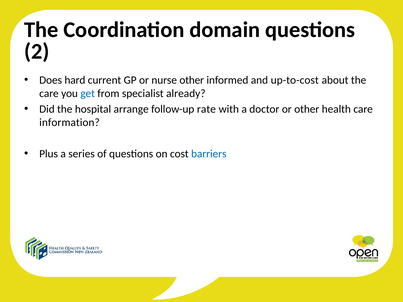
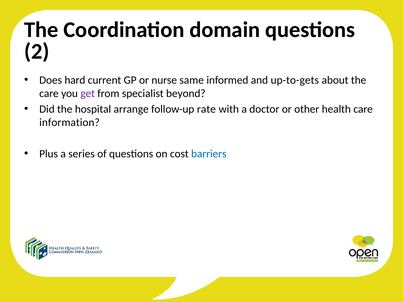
nurse other: other -> same (192, 80)
up-to-cost: up-to-cost -> up-to-gets (295, 80)
get colour: blue -> purple (88, 93)
already: already -> beyond (186, 93)
